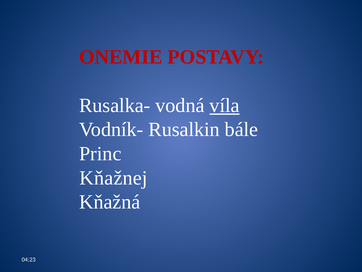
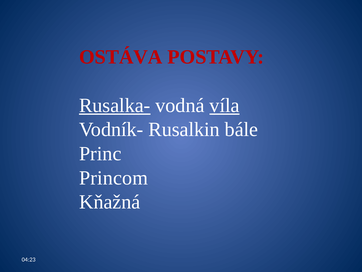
ONEMIE: ONEMIE -> OSTÁVA (121, 57)
Rusalka- underline: none -> present (115, 105)
Kňažnej: Kňažnej -> Princom (114, 178)
